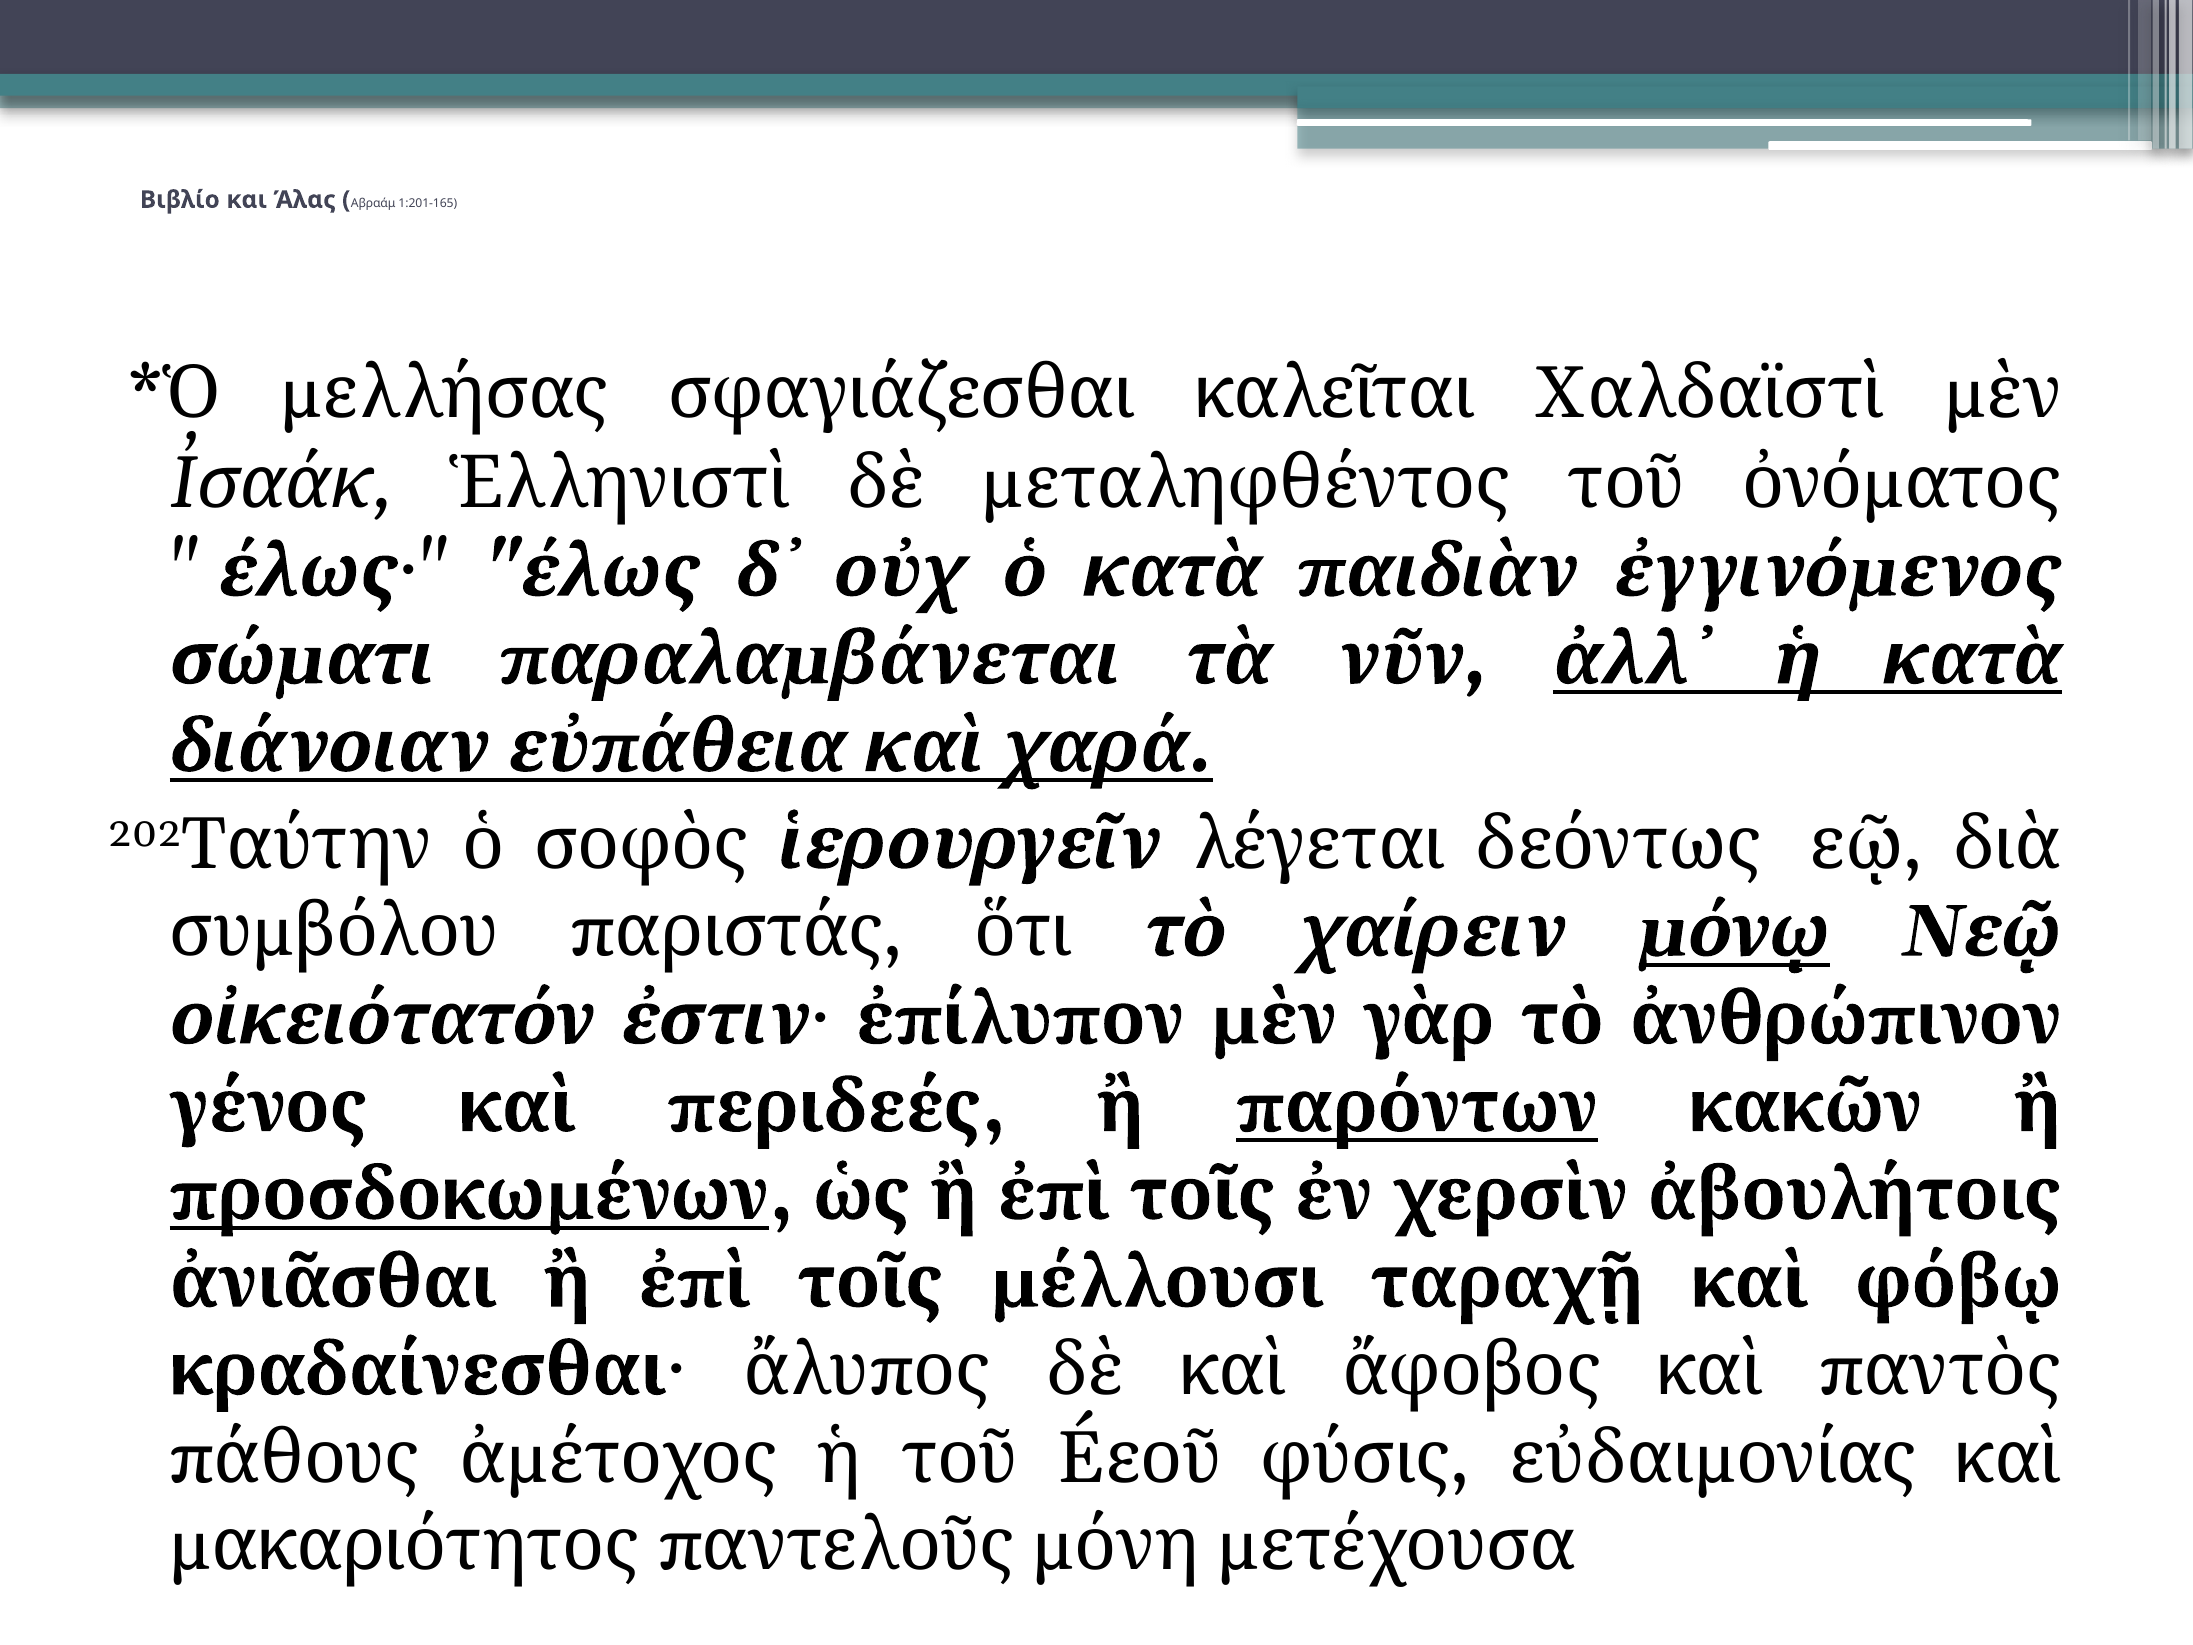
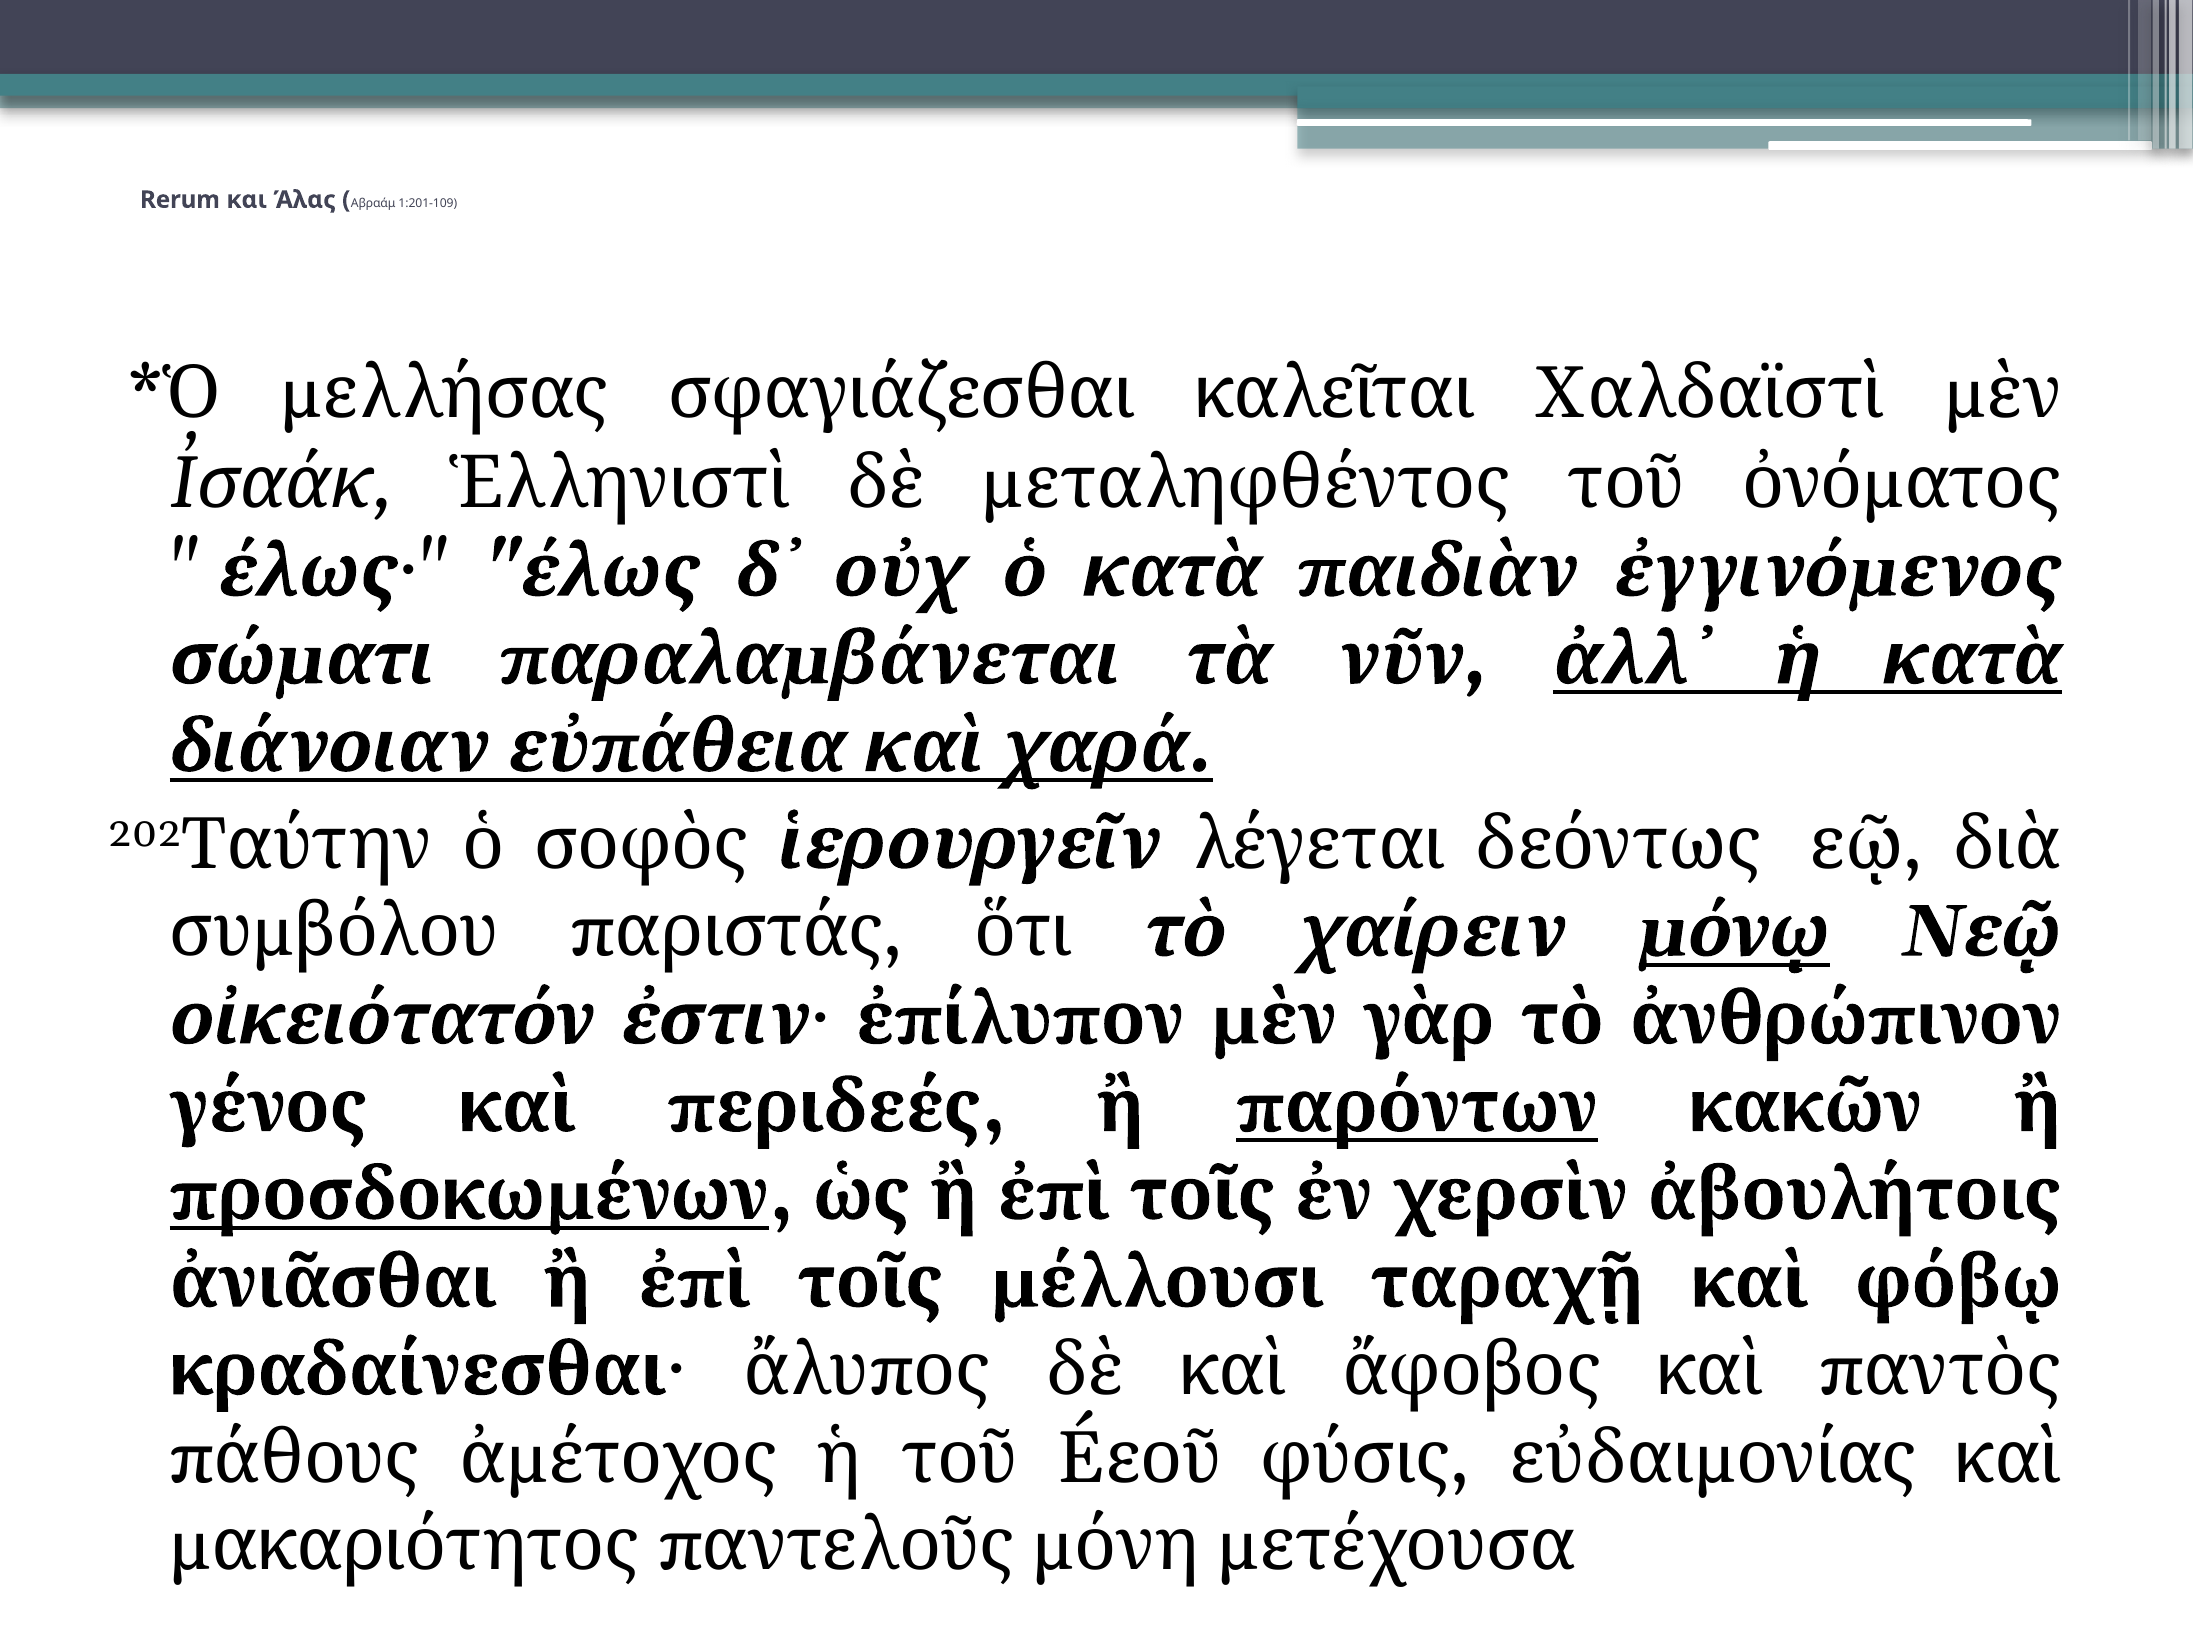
Βιβλίο: Βιβλίο -> Rerum (180, 200)
1:201-165: 1:201-165 -> 1:201-109 (428, 204)
